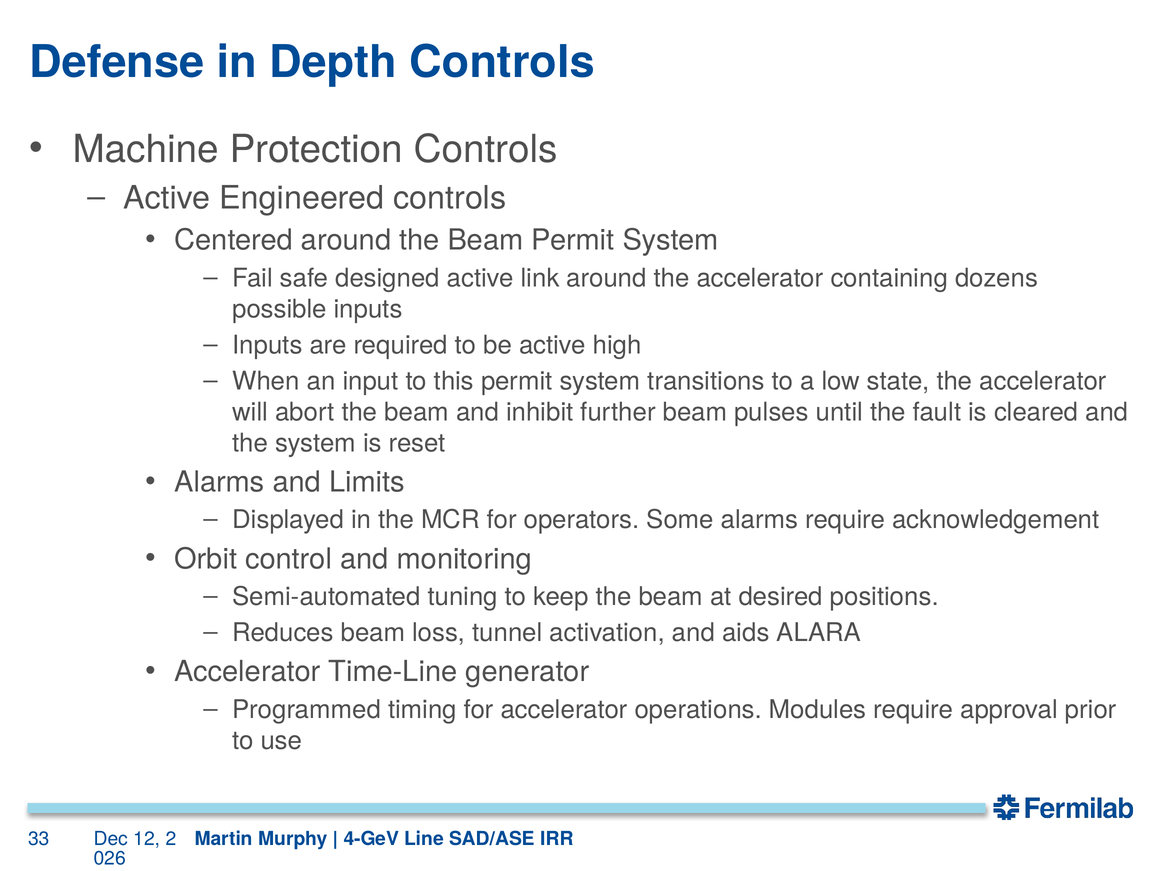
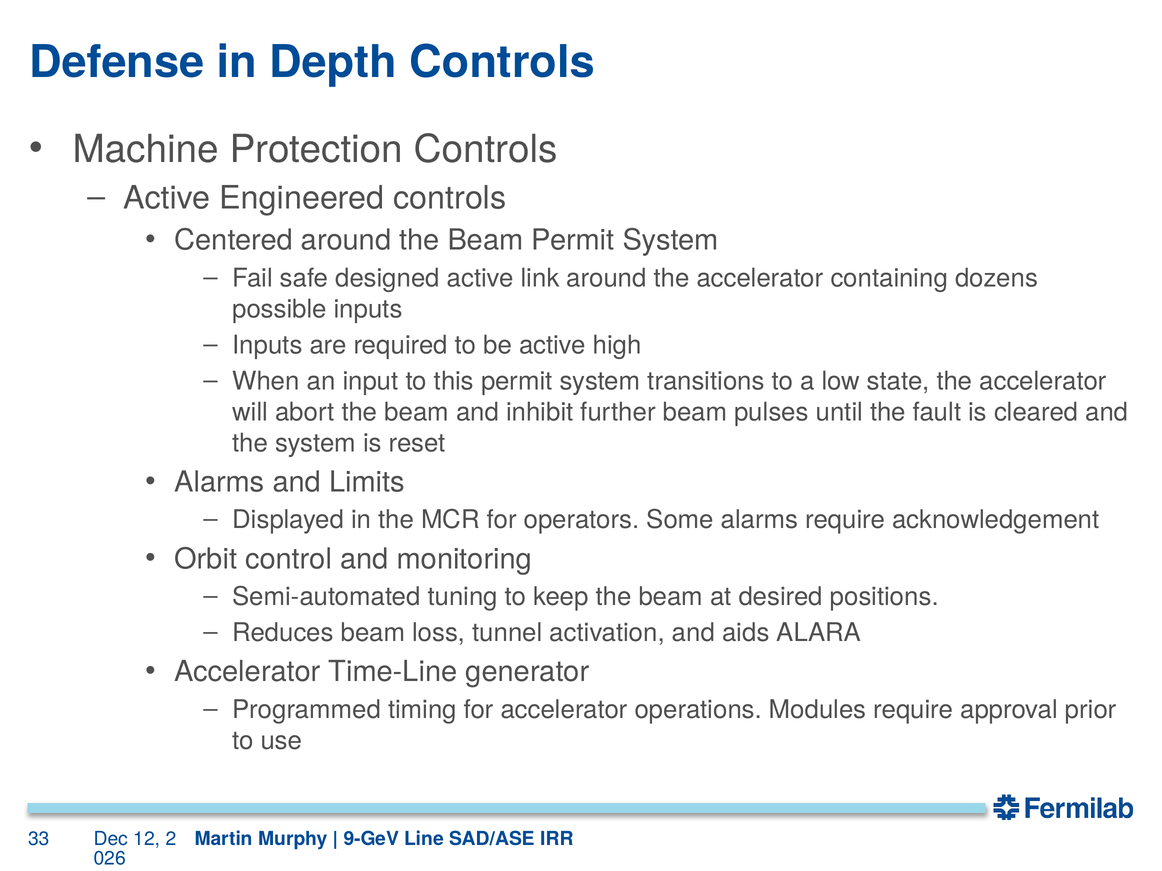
4-GeV: 4-GeV -> 9-GeV (371, 839)
